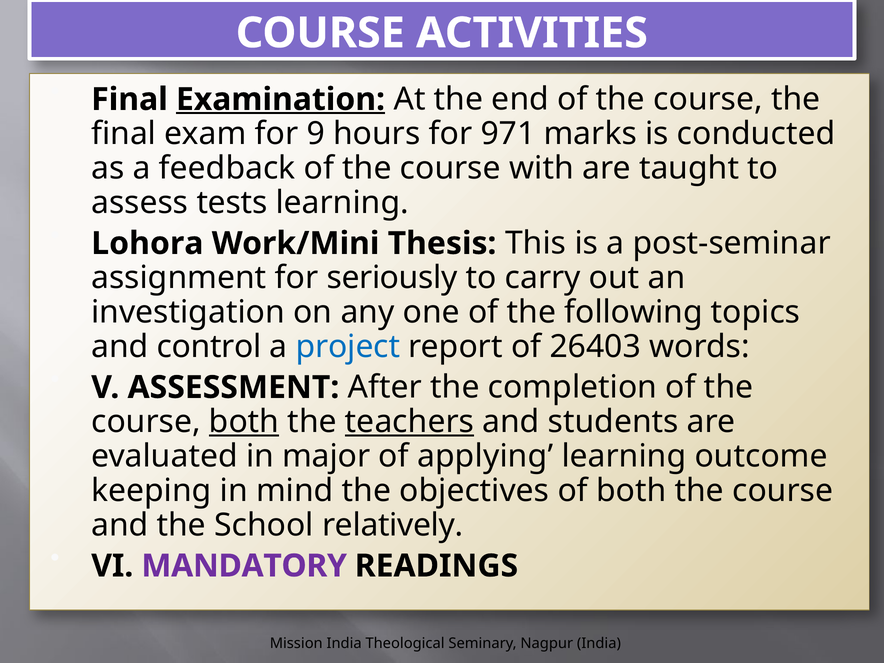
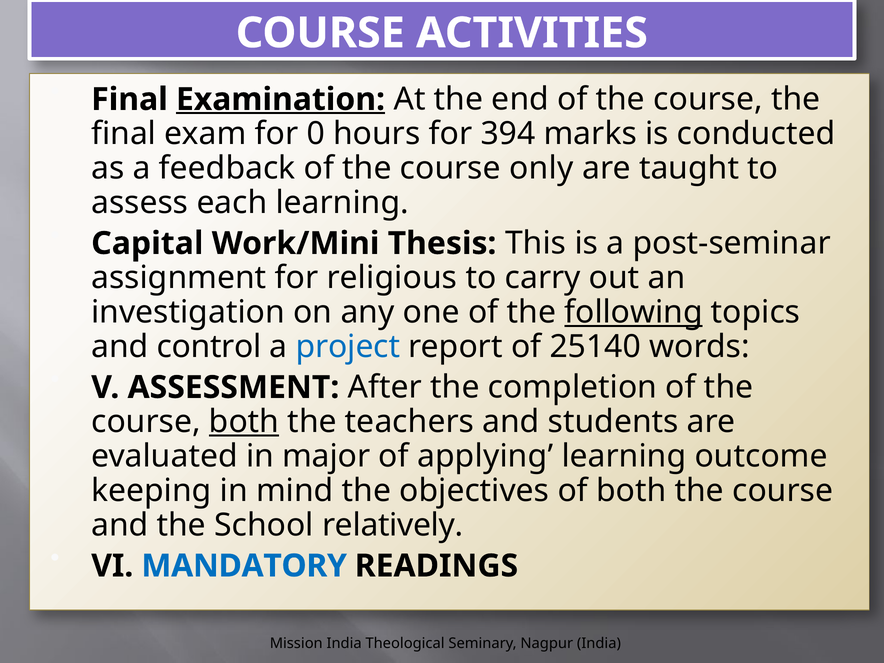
9: 9 -> 0 (316, 134)
971: 971 -> 394 (508, 134)
with: with -> only (541, 168)
tests: tests -> each (232, 203)
Lohora: Lohora -> Capital (147, 243)
seriously: seriously -> religious (392, 278)
following underline: none -> present (633, 312)
26403: 26403 -> 25140 (595, 347)
teachers underline: present -> none (409, 422)
MANDATORY colour: purple -> blue (244, 566)
